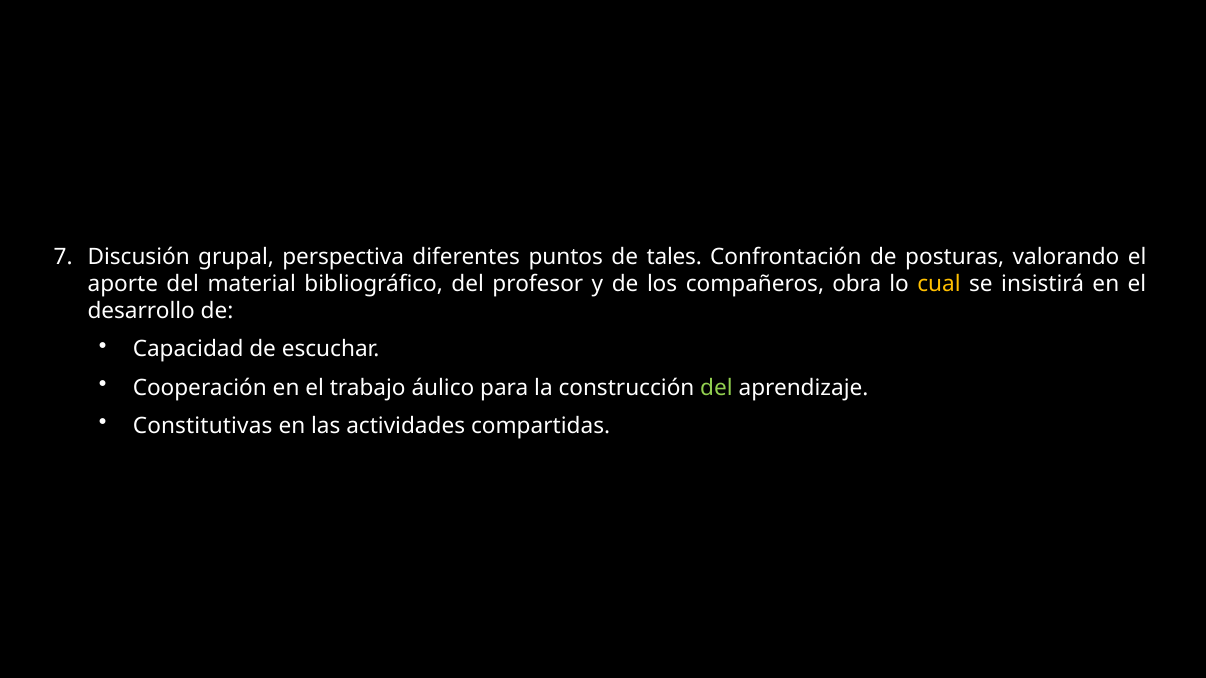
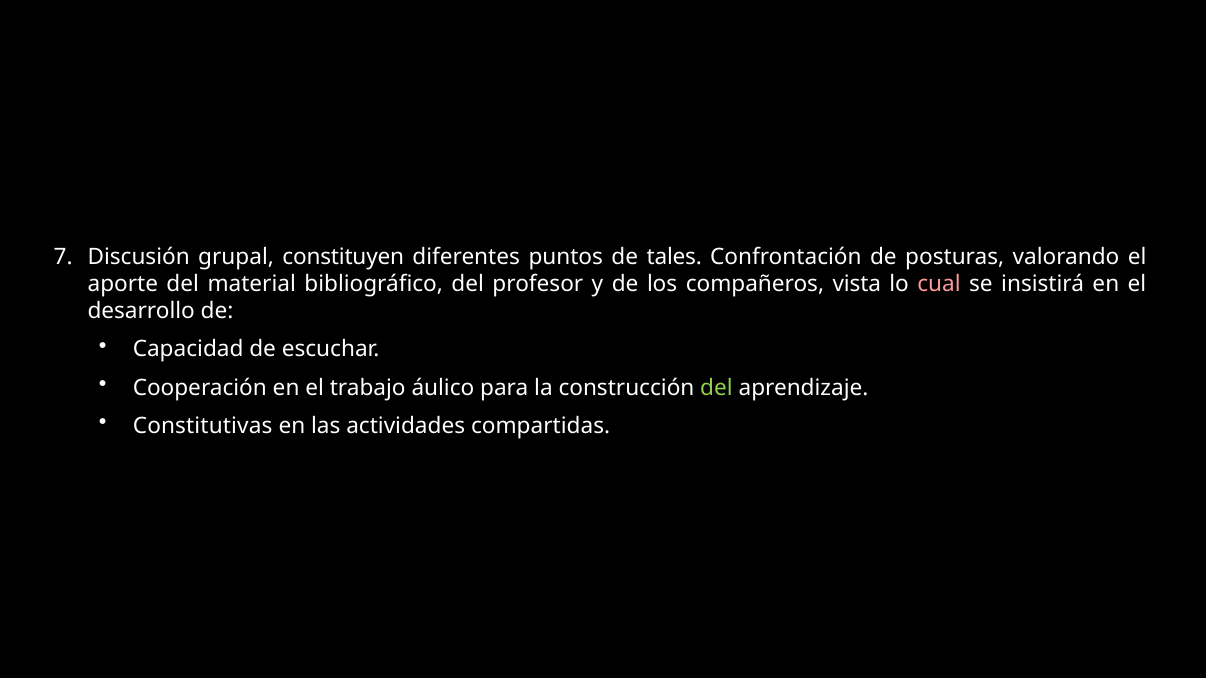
perspectiva: perspectiva -> constituyen (343, 257)
obra: obra -> vista (857, 284)
cual colour: yellow -> pink (939, 284)
